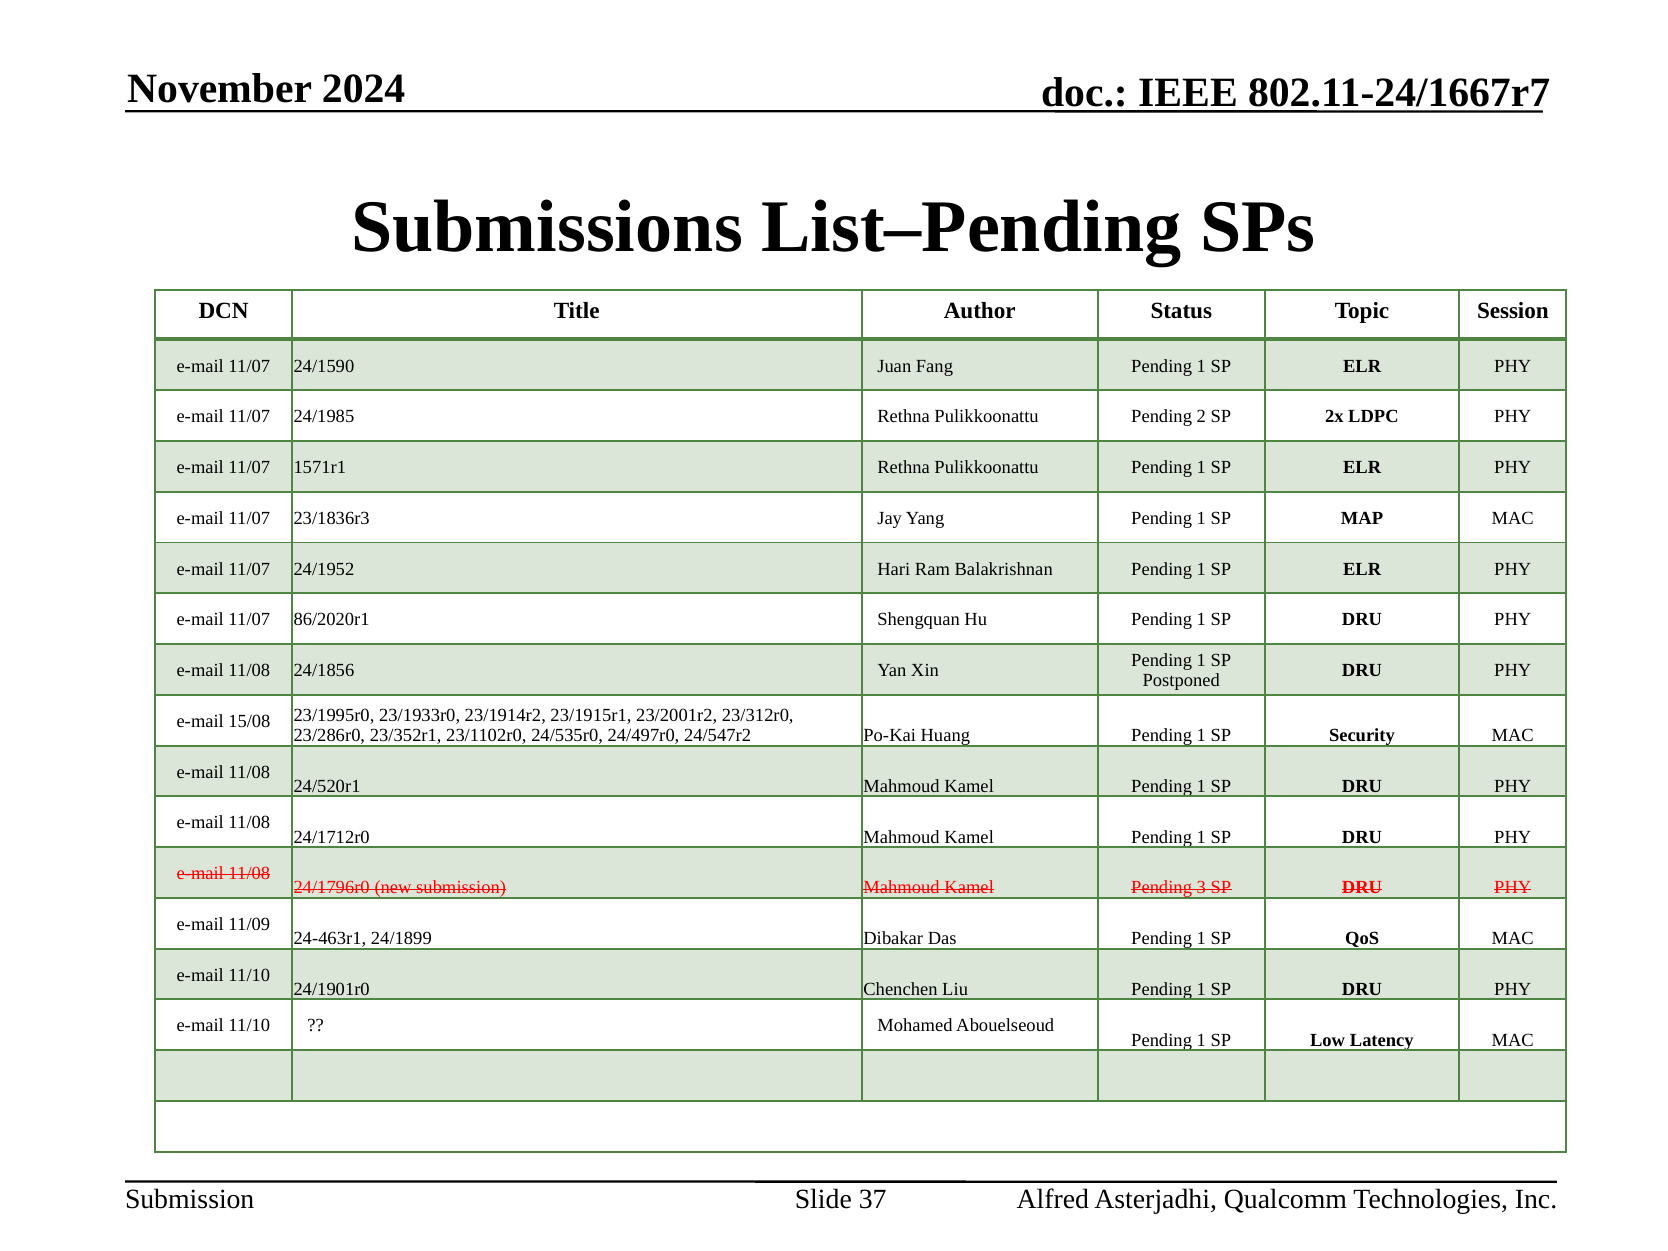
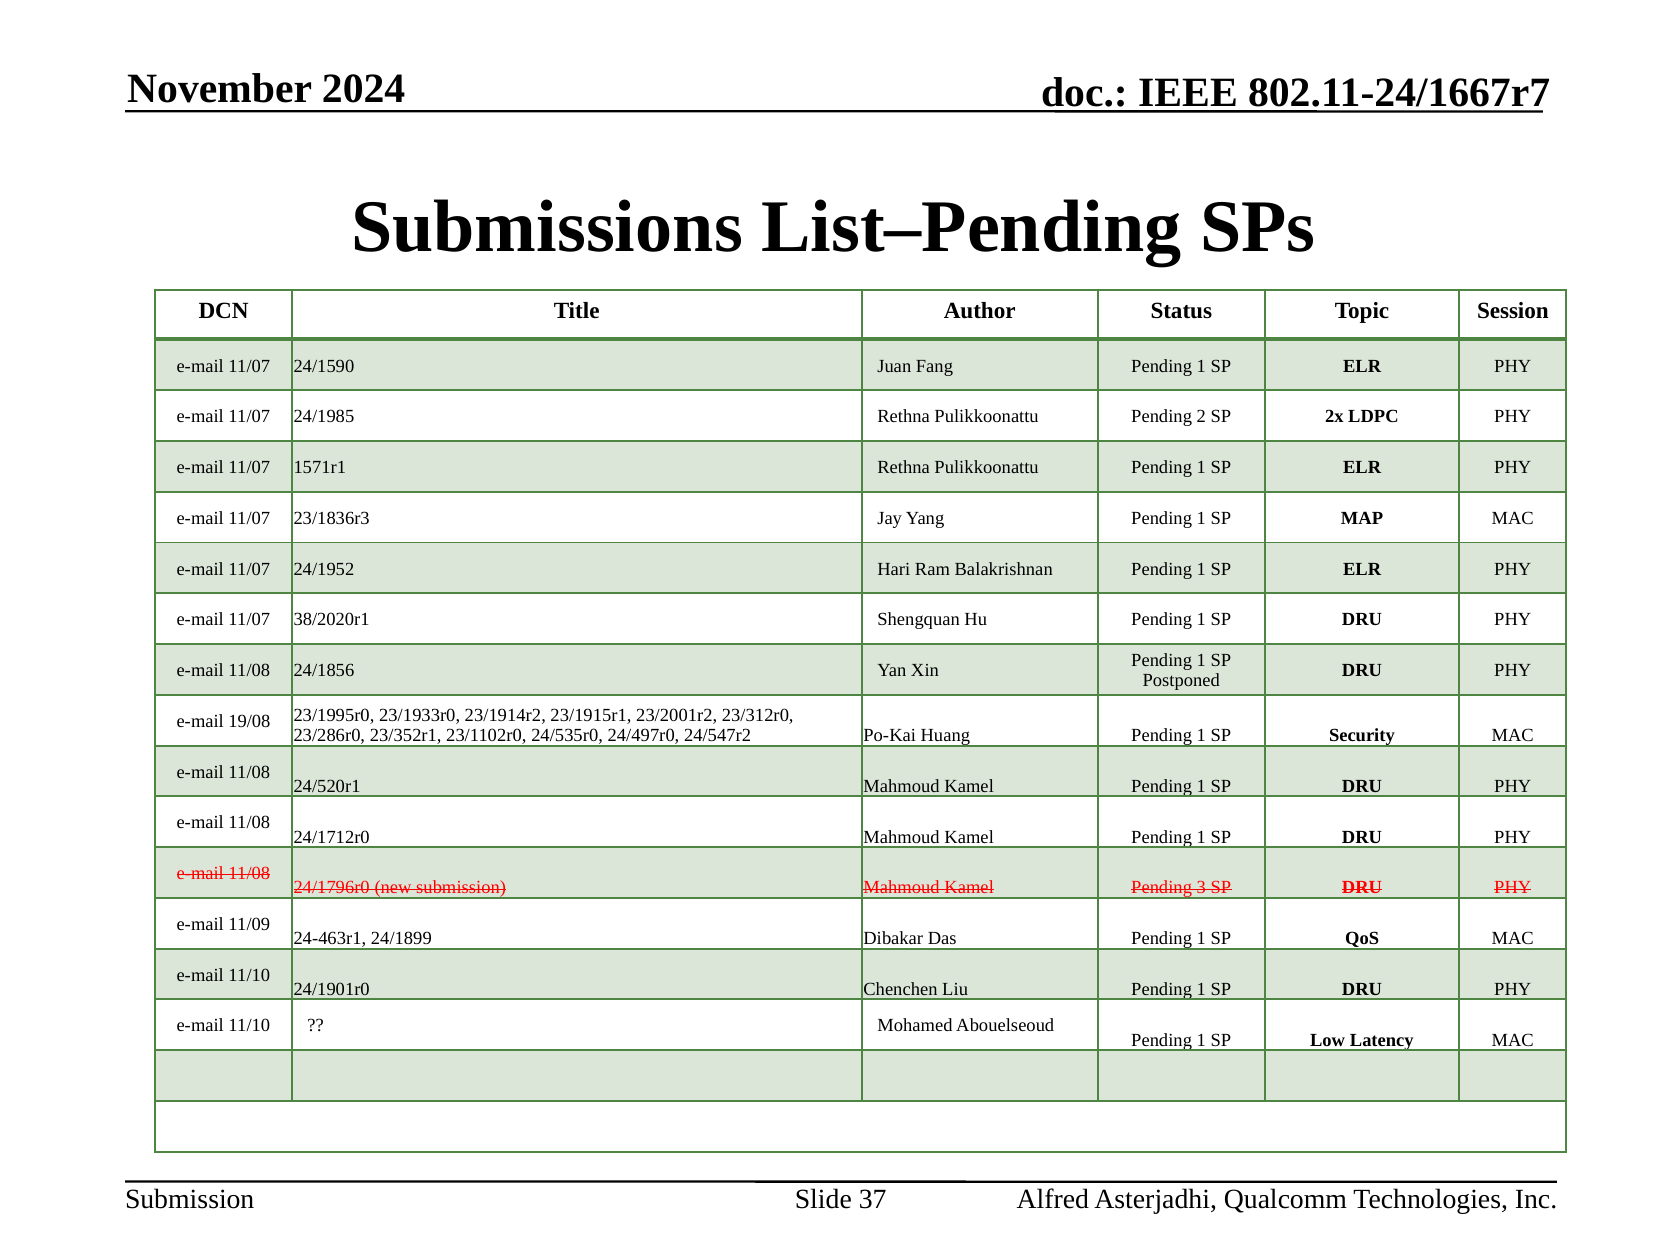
86/2020r1: 86/2020r1 -> 38/2020r1 (332, 620)
15/08: 15/08 -> 19/08 (249, 721)
